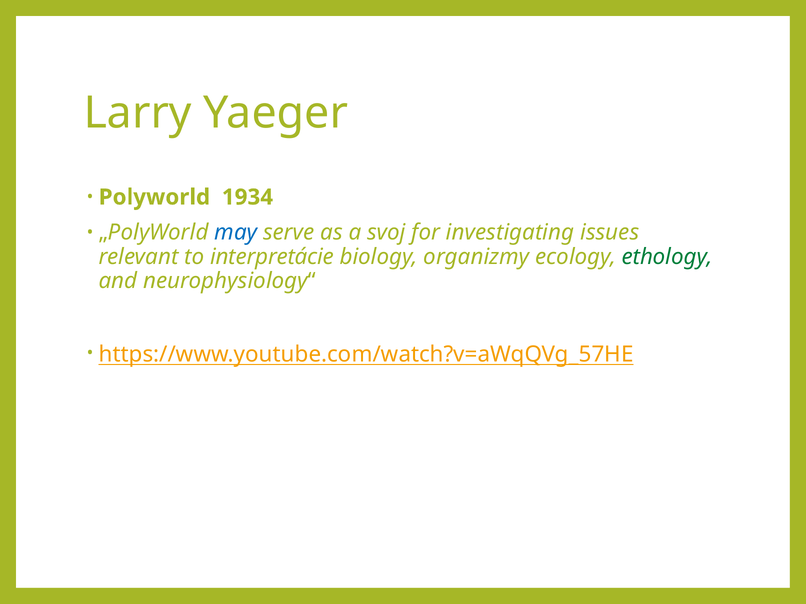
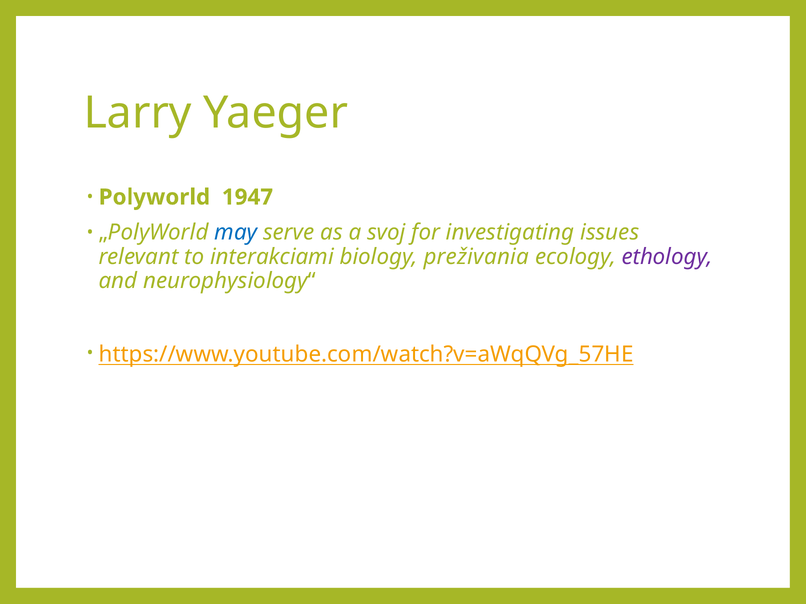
1934: 1934 -> 1947 (247, 197)
interpretácie: interpretácie -> interakciami (272, 257)
organizmy: organizmy -> preživania (476, 257)
ethology colour: green -> purple (667, 257)
